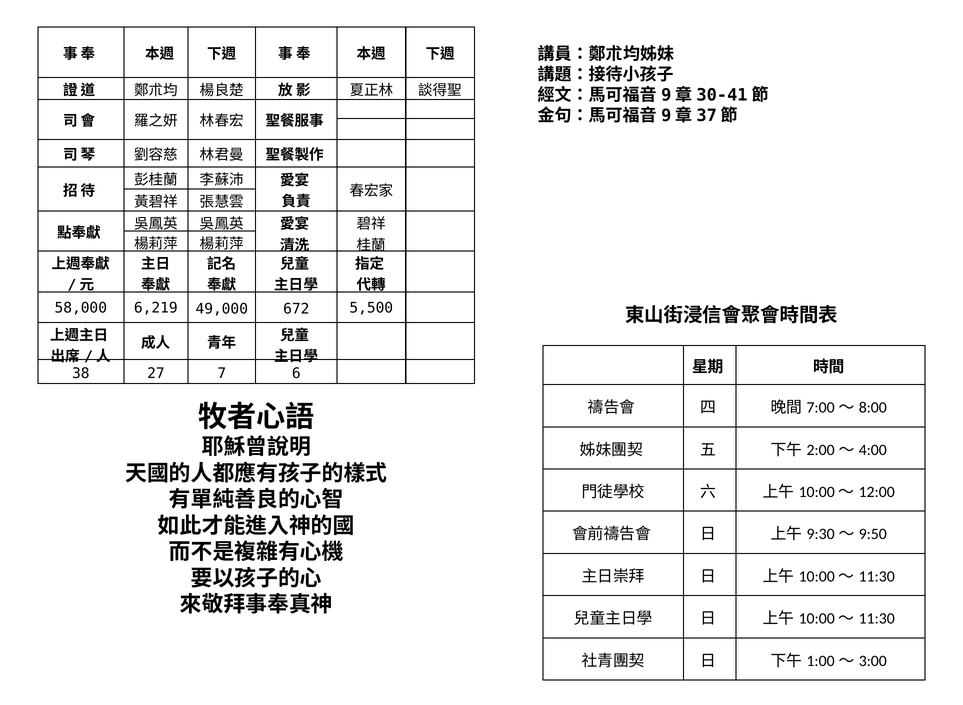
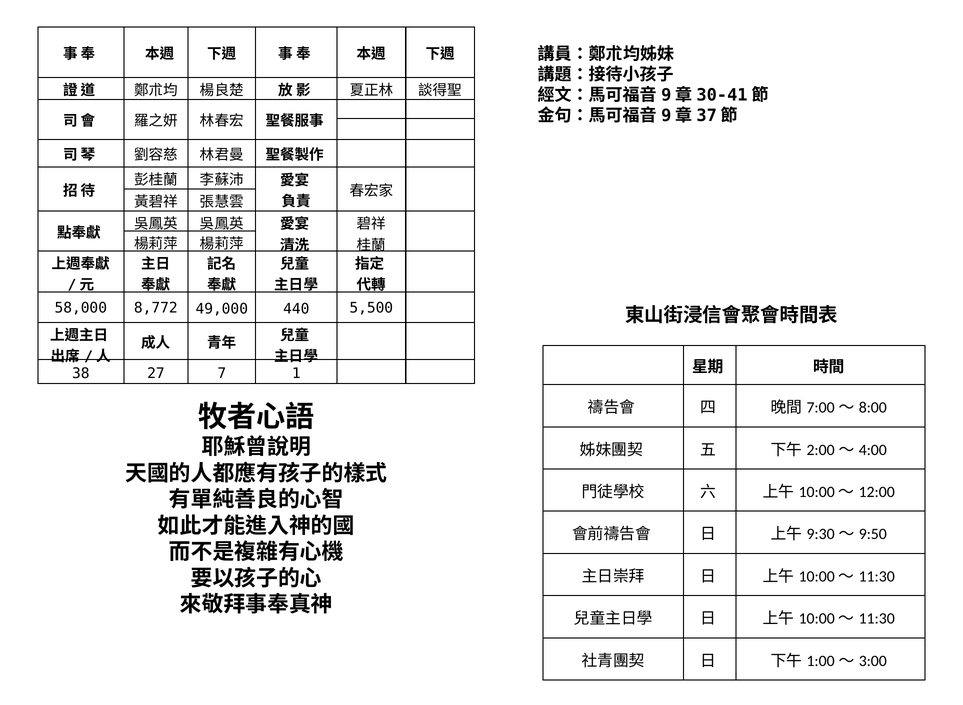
6,219: 6,219 -> 8,772 (156, 308)
672: 672 -> 440 (296, 309)
6: 6 -> 1 (296, 373)
